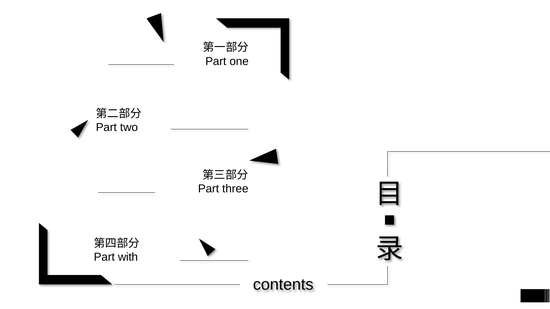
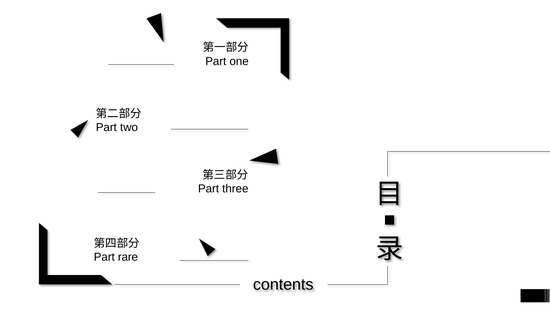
with: with -> rare (128, 257)
